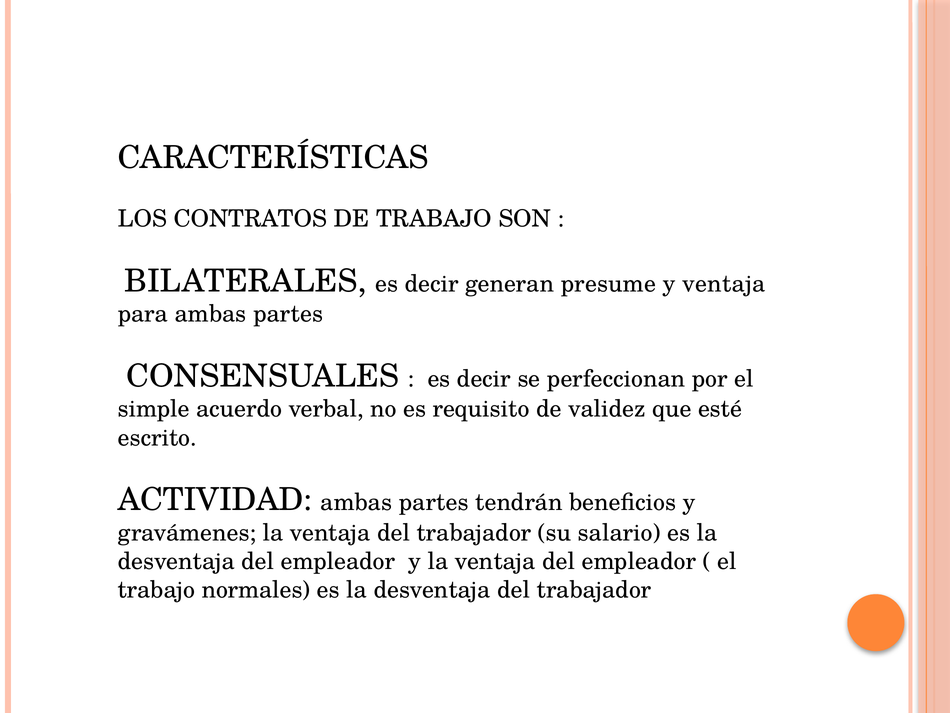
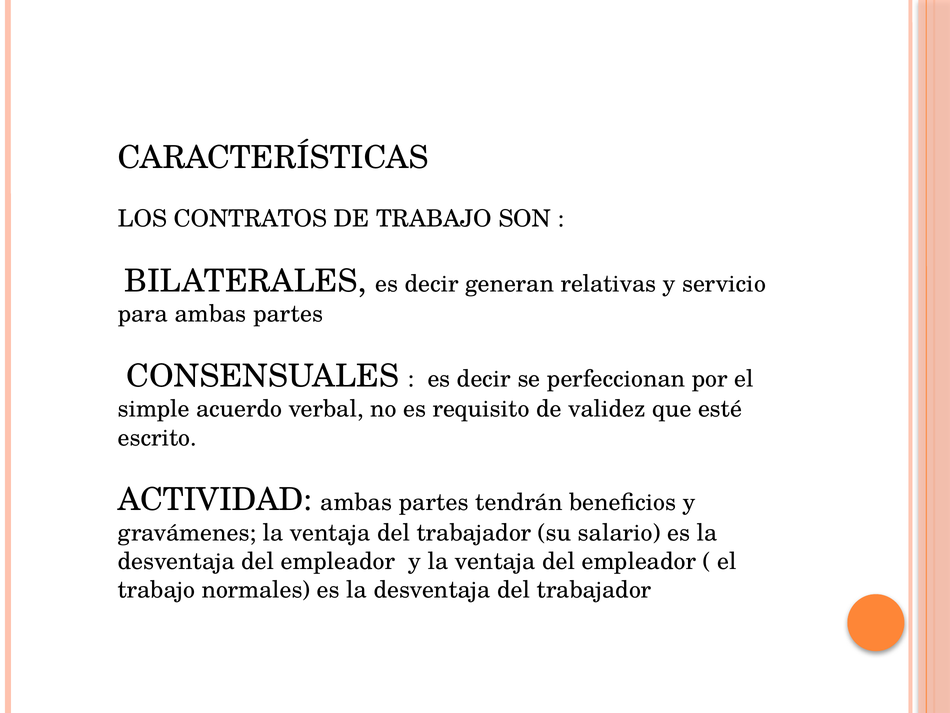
presume: presume -> relativas (609, 284)
y ventaja: ventaja -> servicio (724, 284)
